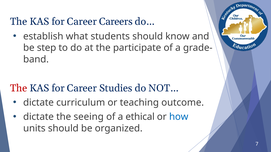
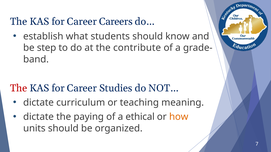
participate: participate -> contribute (137, 48)
outcome: outcome -> meaning (183, 103)
seeing: seeing -> paying (89, 117)
how colour: blue -> orange (179, 117)
